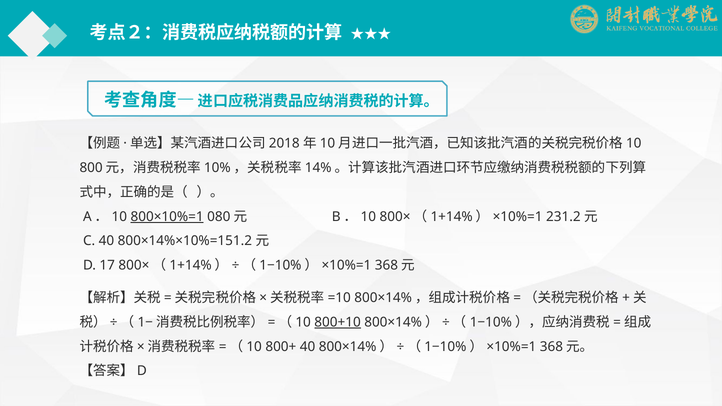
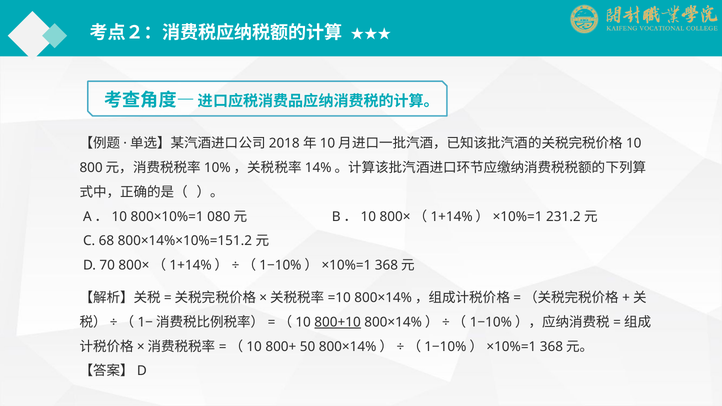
800×10%=1 underline: present -> none (167, 217)
C 40: 40 -> 68 (106, 241)
17: 17 -> 70 (107, 265)
800+ 40: 40 -> 50 (308, 347)
